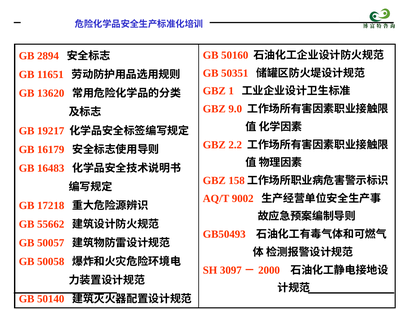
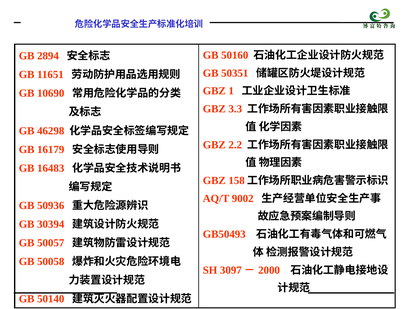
13620: 13620 -> 10690 (51, 94)
9.0: 9.0 -> 3.3 (235, 109)
19217: 19217 -> 46298 (51, 131)
17218: 17218 -> 50936 (51, 206)
55662: 55662 -> 30394 (51, 225)
